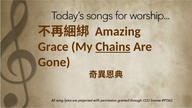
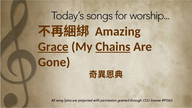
Grace underline: none -> present (53, 47)
